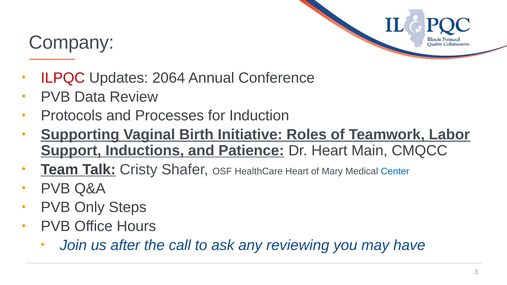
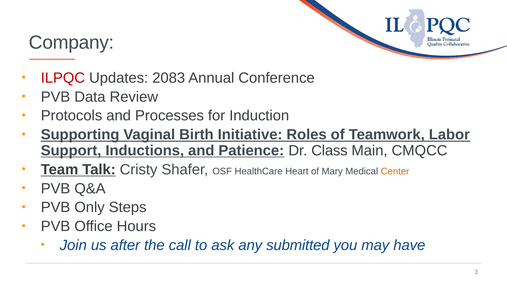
2064: 2064 -> 2083 (169, 78)
Dr Heart: Heart -> Class (329, 151)
Center colour: blue -> orange (395, 171)
reviewing: reviewing -> submitted (298, 245)
